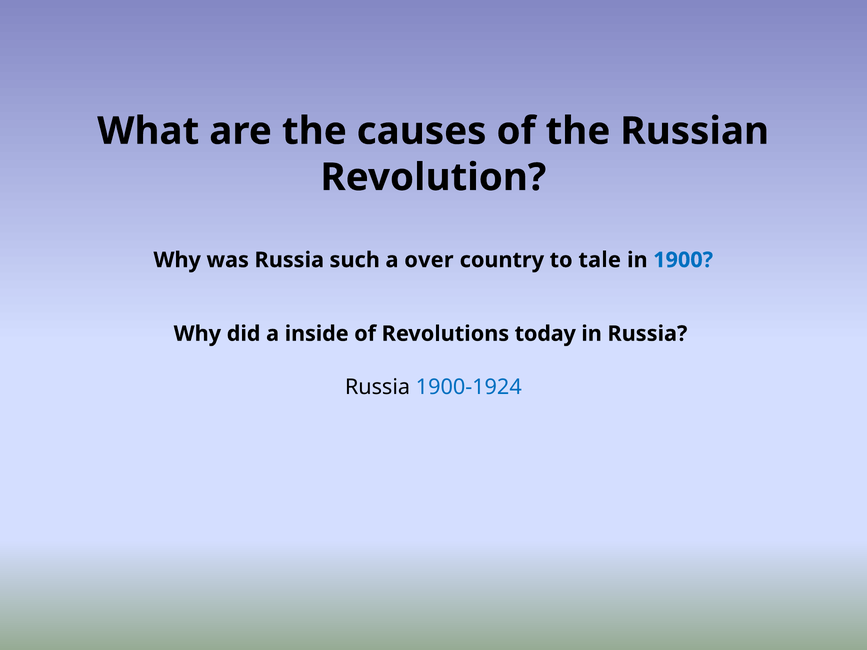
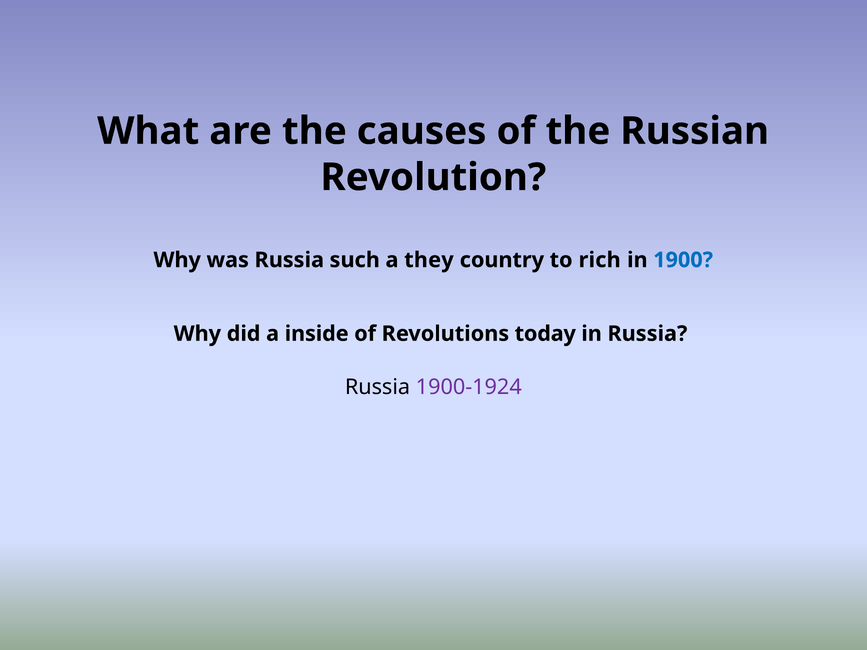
over: over -> they (429, 260)
tale: tale -> rich (600, 260)
1900-1924 colour: blue -> purple (469, 387)
